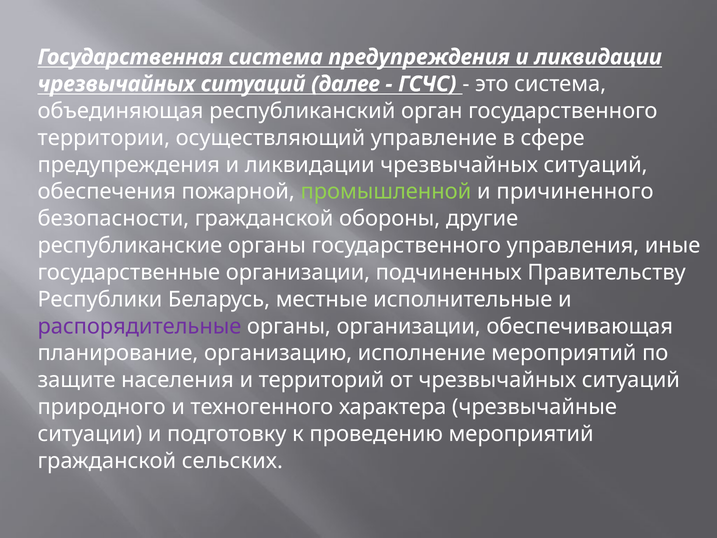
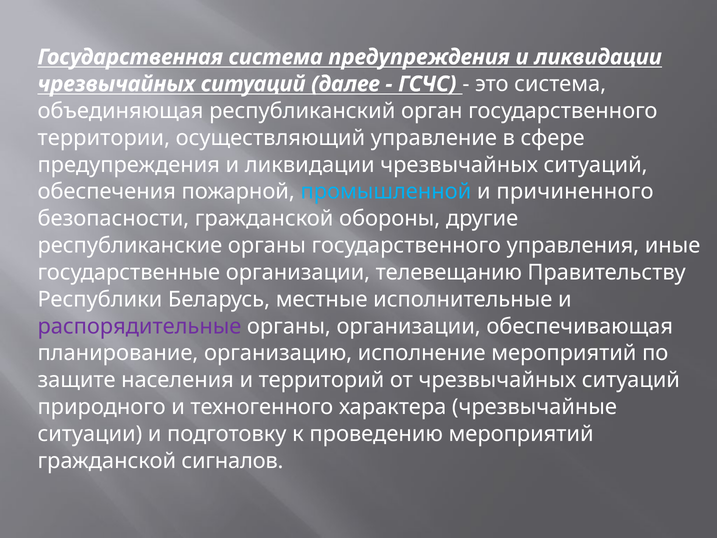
промышленной colour: light green -> light blue (386, 192)
подчиненных: подчиненных -> телевещанию (449, 272)
сельских: сельских -> сигналов (232, 461)
